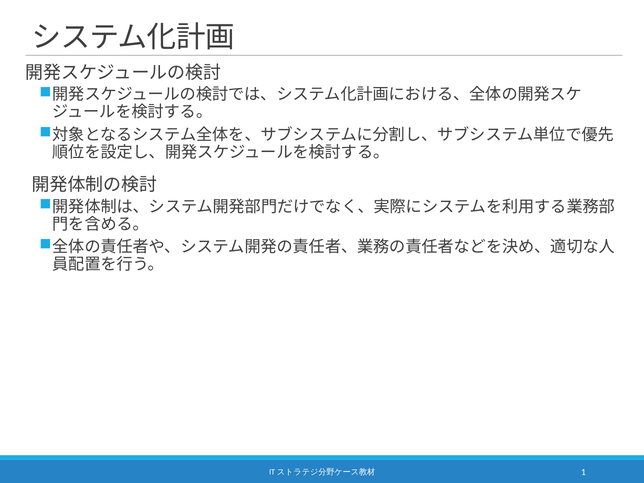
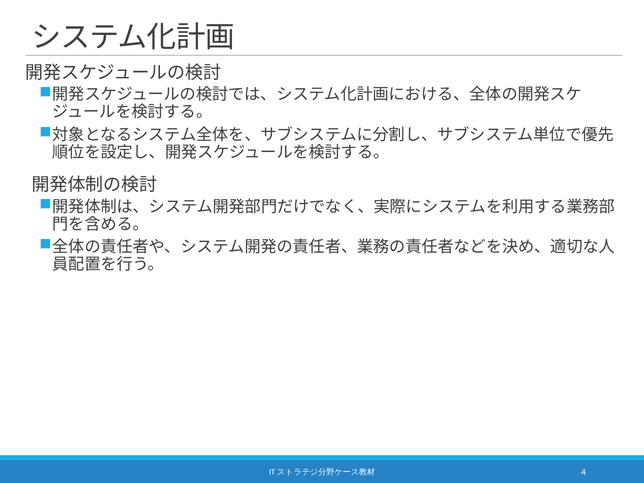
1: 1 -> 4 (583, 472)
